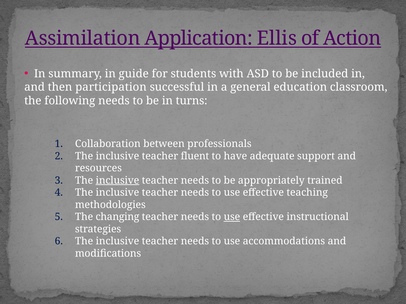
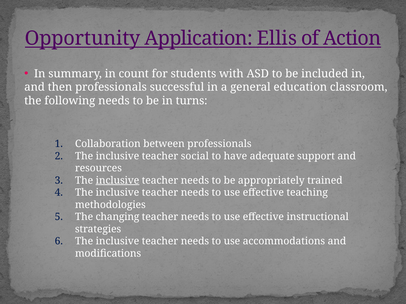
Assimilation: Assimilation -> Opportunity (83, 38)
guide: guide -> count (134, 74)
then participation: participation -> professionals (111, 87)
fluent: fluent -> social (195, 156)
use underline: present -> none (232, 217)
